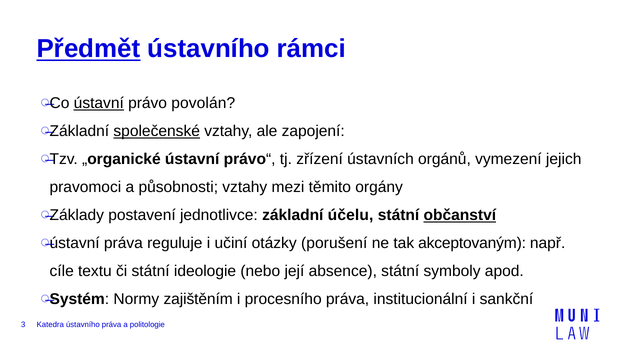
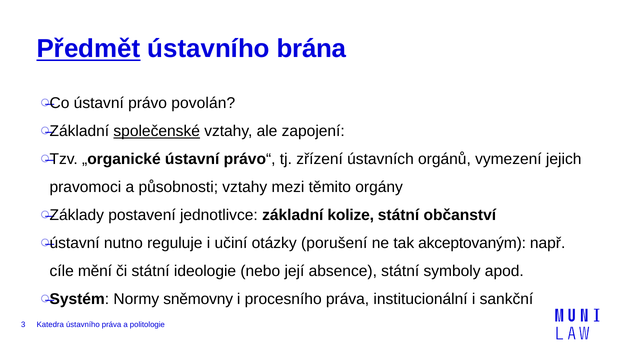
rámci: rámci -> brána (311, 49)
ústavní underline: present -> none (99, 103)
účelu: účelu -> kolize (351, 215)
občanství underline: present -> none (460, 215)
ústavní práva: práva -> nutno (123, 243)
textu: textu -> mění (95, 271)
zajištěním: zajištěním -> sněmovny (198, 299)
